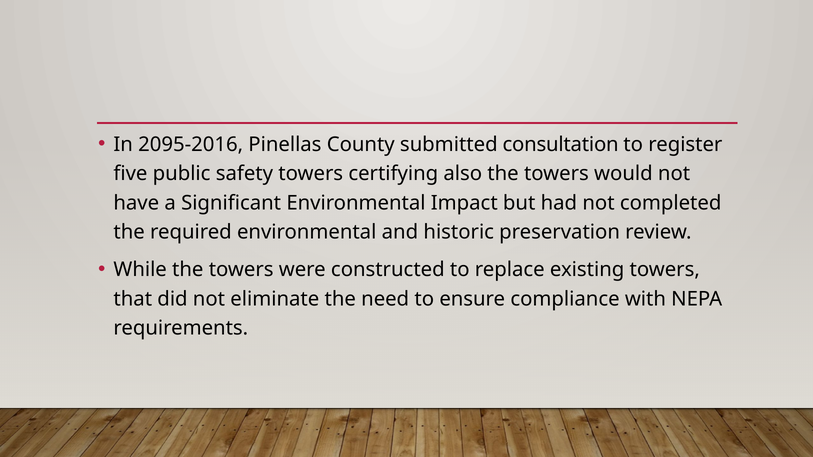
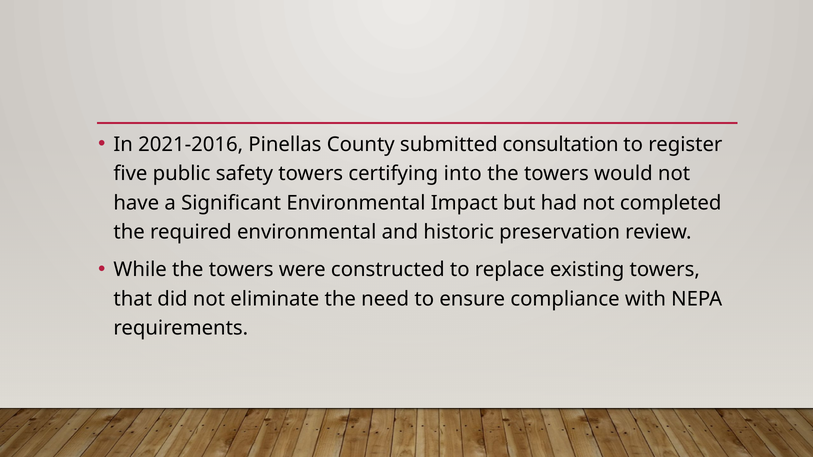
2095-2016: 2095-2016 -> 2021-2016 (191, 144)
also: also -> into (463, 174)
